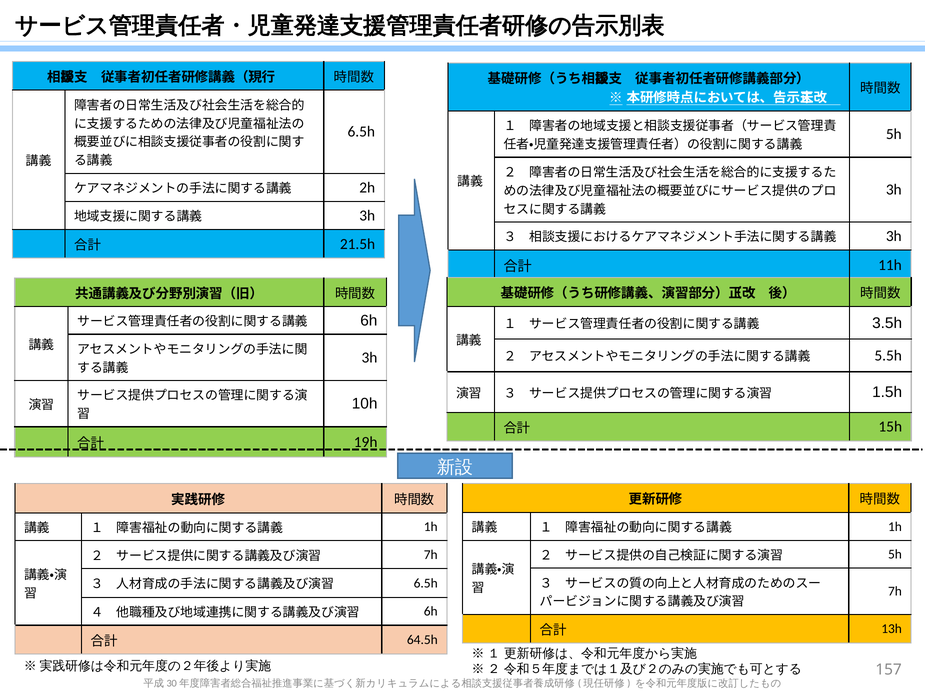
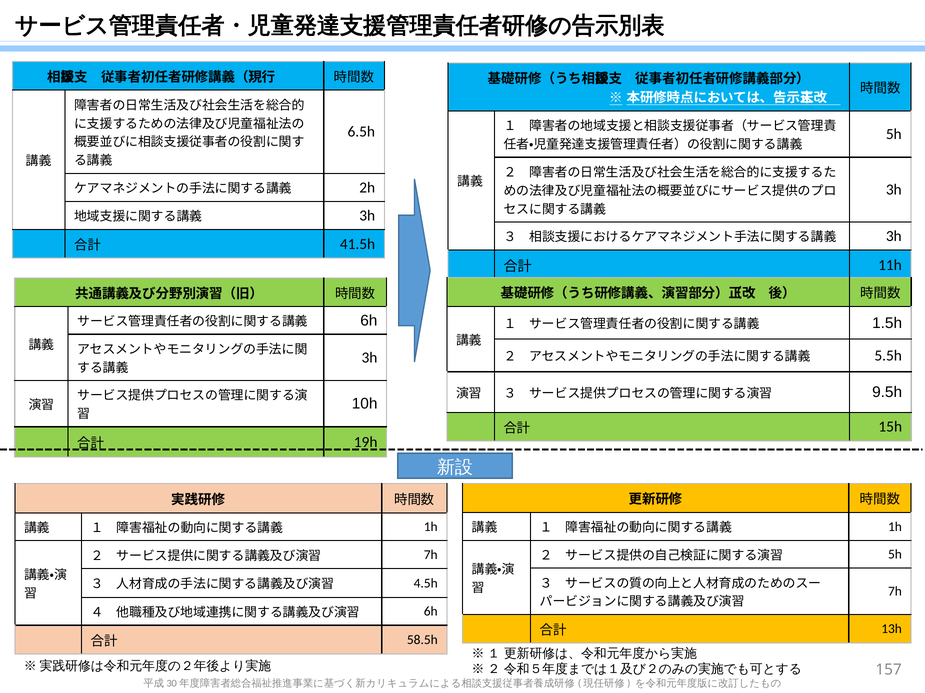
21.5h: 21.5h -> 41.5h (358, 244)
3.5h: 3.5h -> 1.5h (887, 323)
1.5h: 1.5h -> 9.5h (887, 393)
6.5h: 6.5h -> 4.5h (426, 584)
64.5h: 64.5h -> 58.5h (422, 641)
